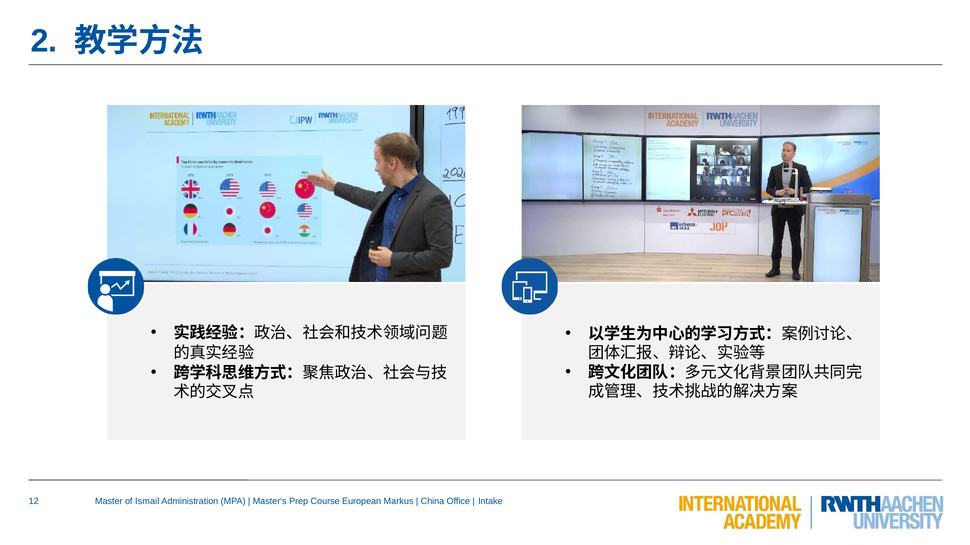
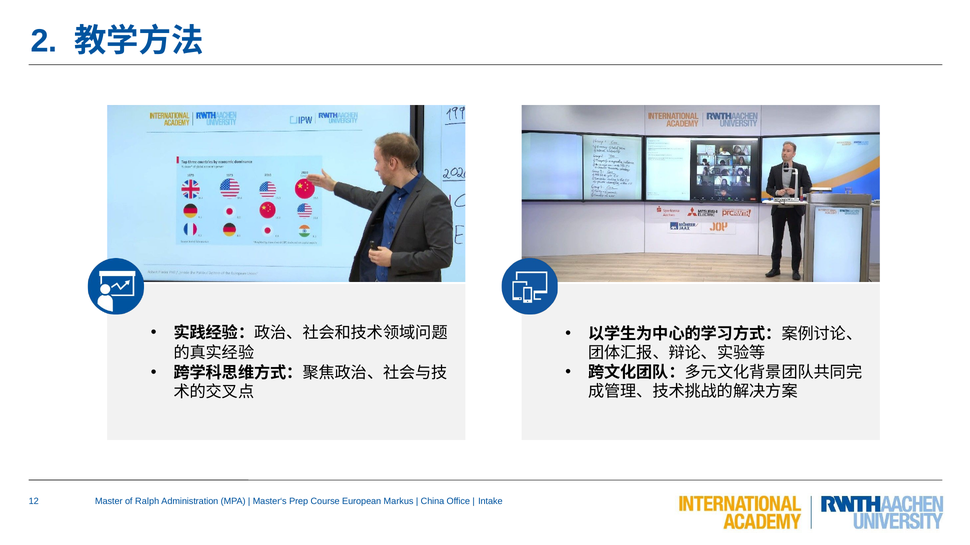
Ismail: Ismail -> Ralph (147, 502)
